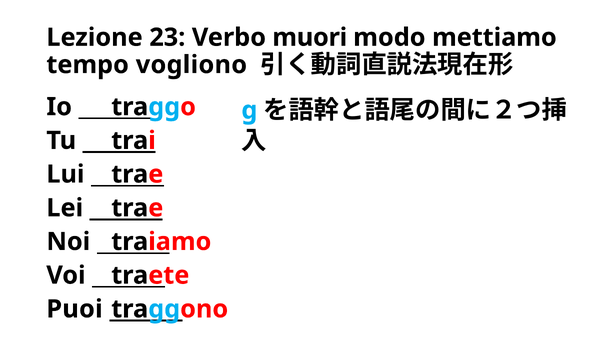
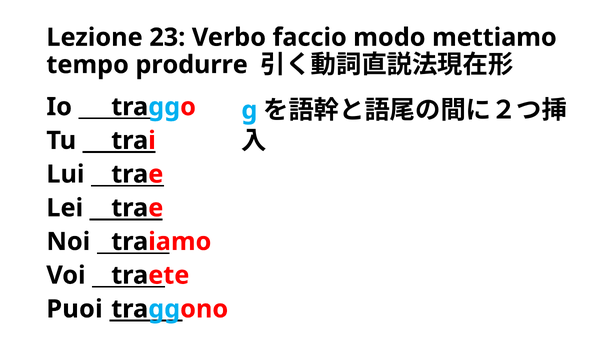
muori: muori -> faccio (310, 37)
vogliono: vogliono -> produrre (192, 65)
